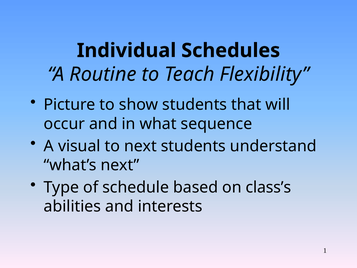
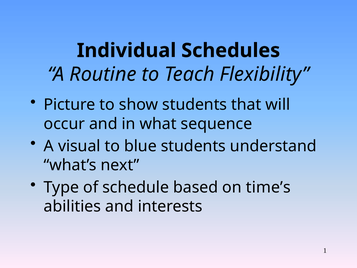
to next: next -> blue (140, 146)
class’s: class’s -> time’s (268, 187)
